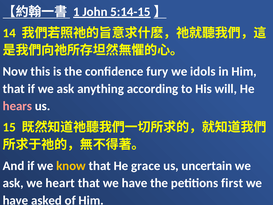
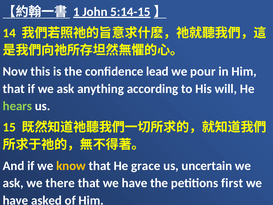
fury: fury -> lead (157, 71)
idols: idols -> pour (203, 71)
hears colour: pink -> light green (17, 106)
heart: heart -> there (60, 183)
